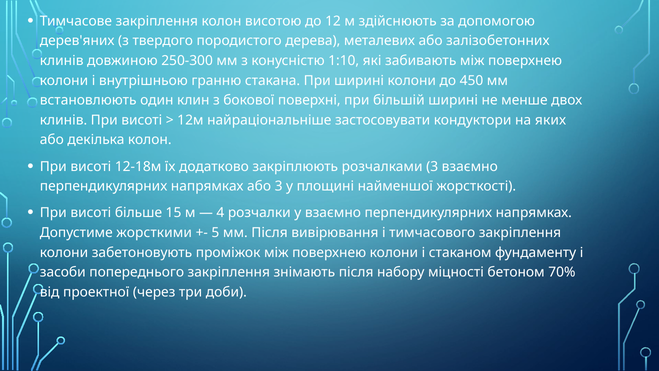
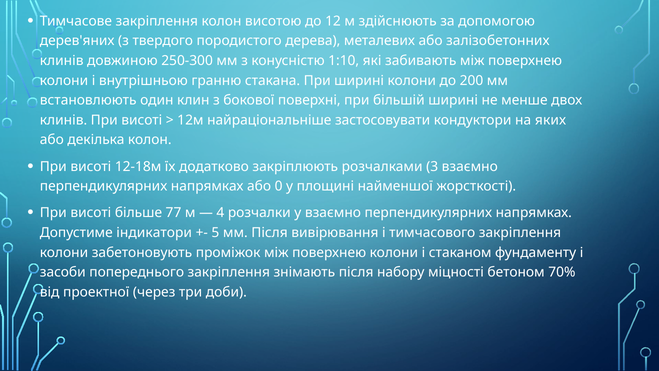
450: 450 -> 200 (471, 80)
або 3: 3 -> 0 (279, 186)
15: 15 -> 77 (173, 213)
жорсткими: жорсткими -> індикатори (154, 233)
